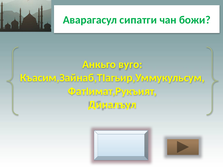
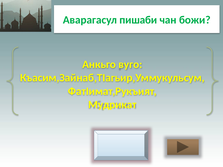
сипатги: сипатги -> пишаби (138, 20)
Диналъул: Диналъул -> Мудрикат (112, 105)
